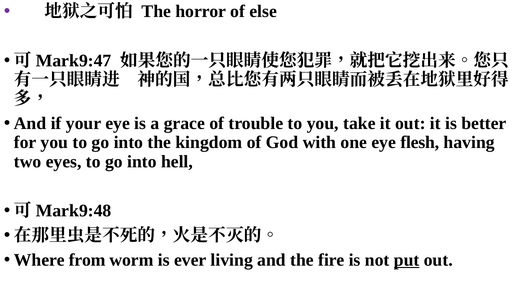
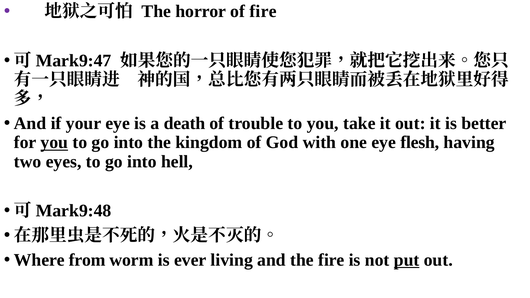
of else: else -> fire (263, 11)
grace: grace -> death (184, 123)
you underline: none -> present (54, 143)
